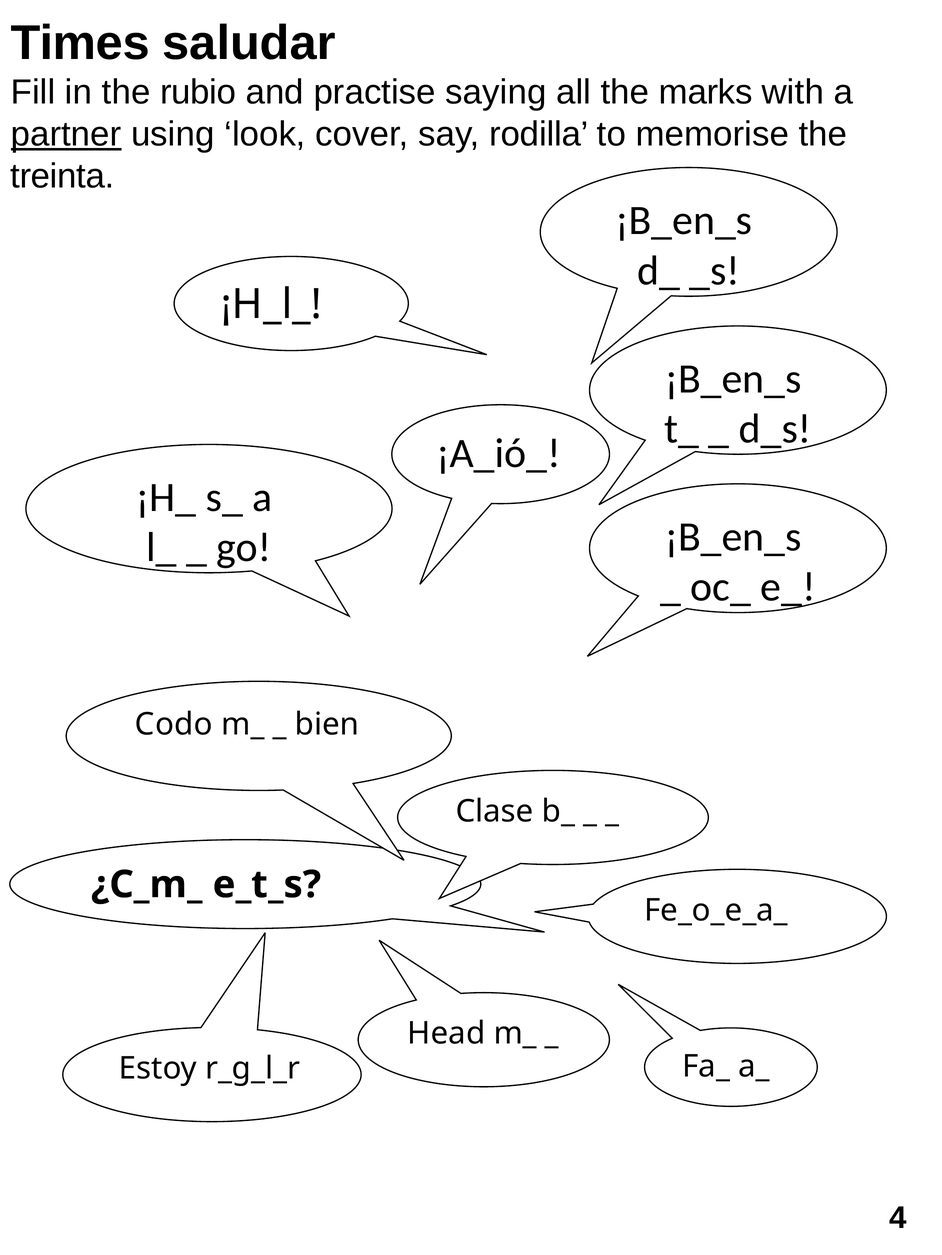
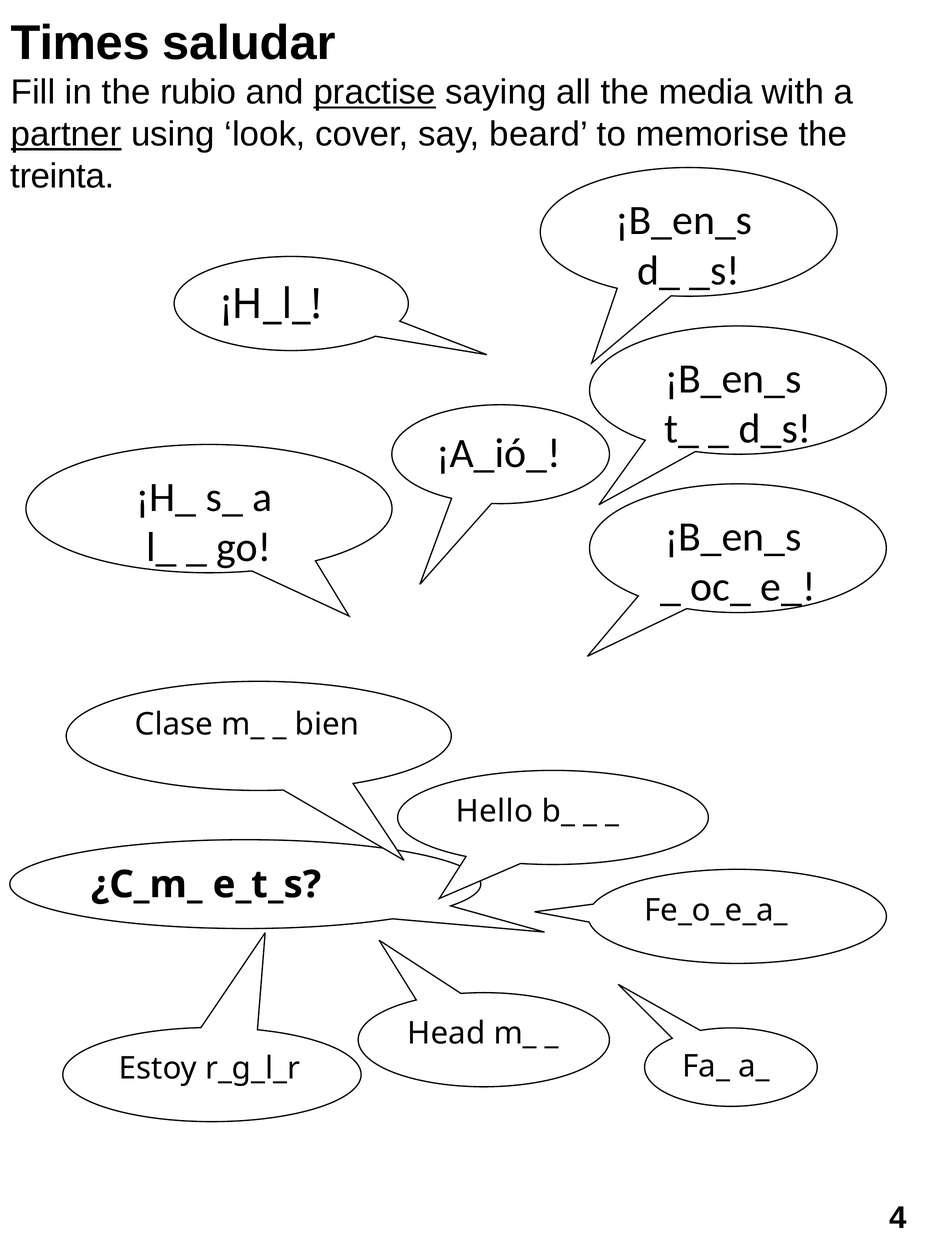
practise underline: none -> present (375, 93)
marks: marks -> media (706, 93)
rodilla: rodilla -> beard (539, 134)
Codo: Codo -> Clase (174, 725)
Clase: Clase -> Hello (494, 812)
